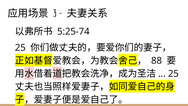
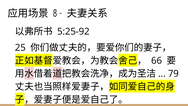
3: 3 -> 8 (55, 13)
5:25-74: 5:25-74 -> 5:25-92 (73, 31)
88: 88 -> 66 (157, 61)
25: 25 -> 79 (173, 74)
